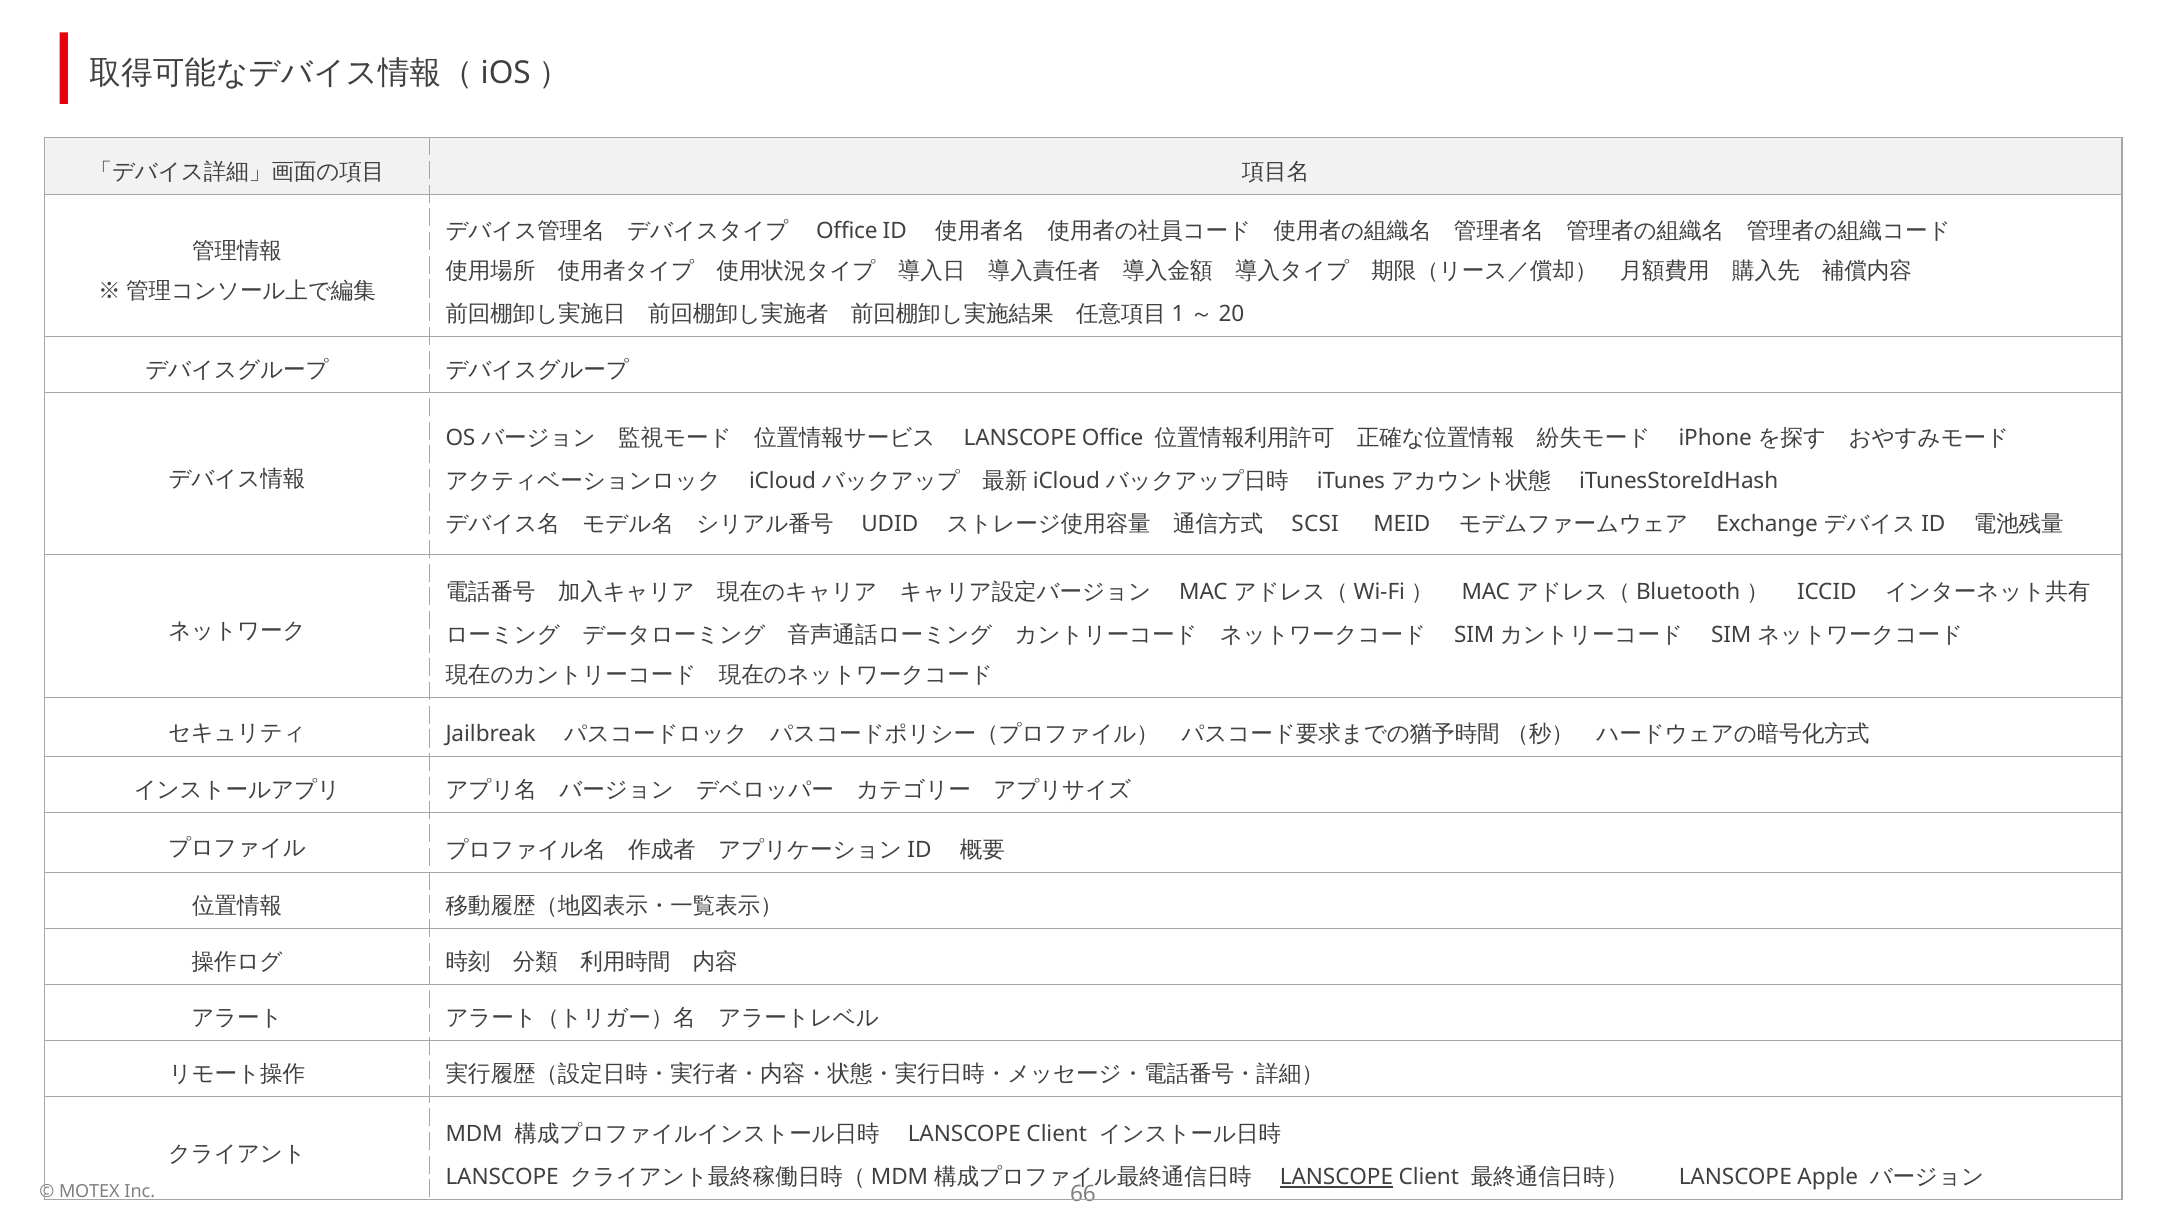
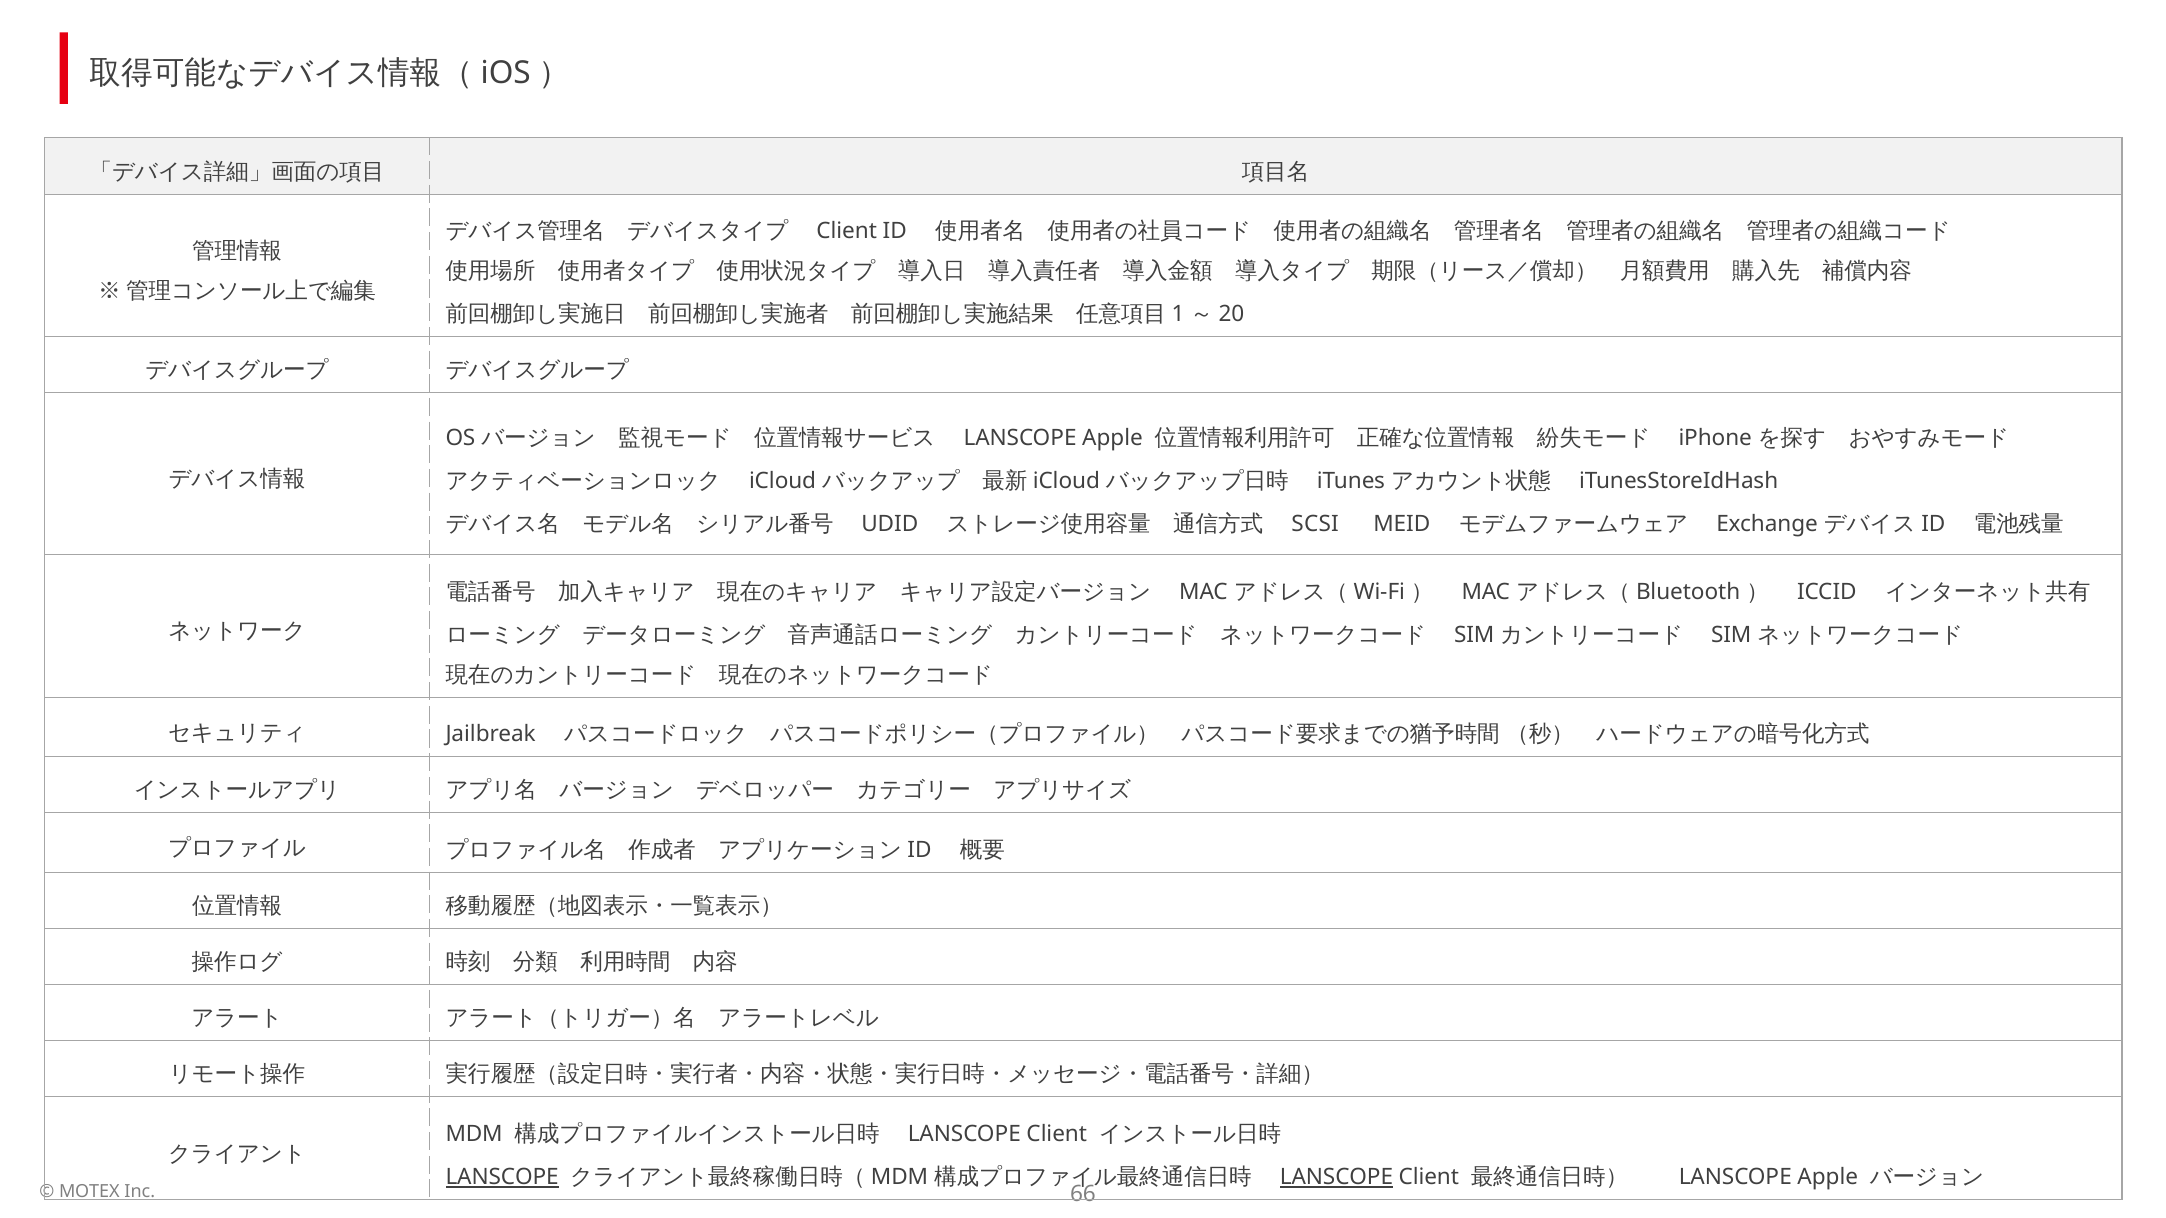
Office: Office -> Client (847, 231)
Office: Office -> Apple (1113, 438)
LANSCOPE underline: none -> present (502, 1178)
